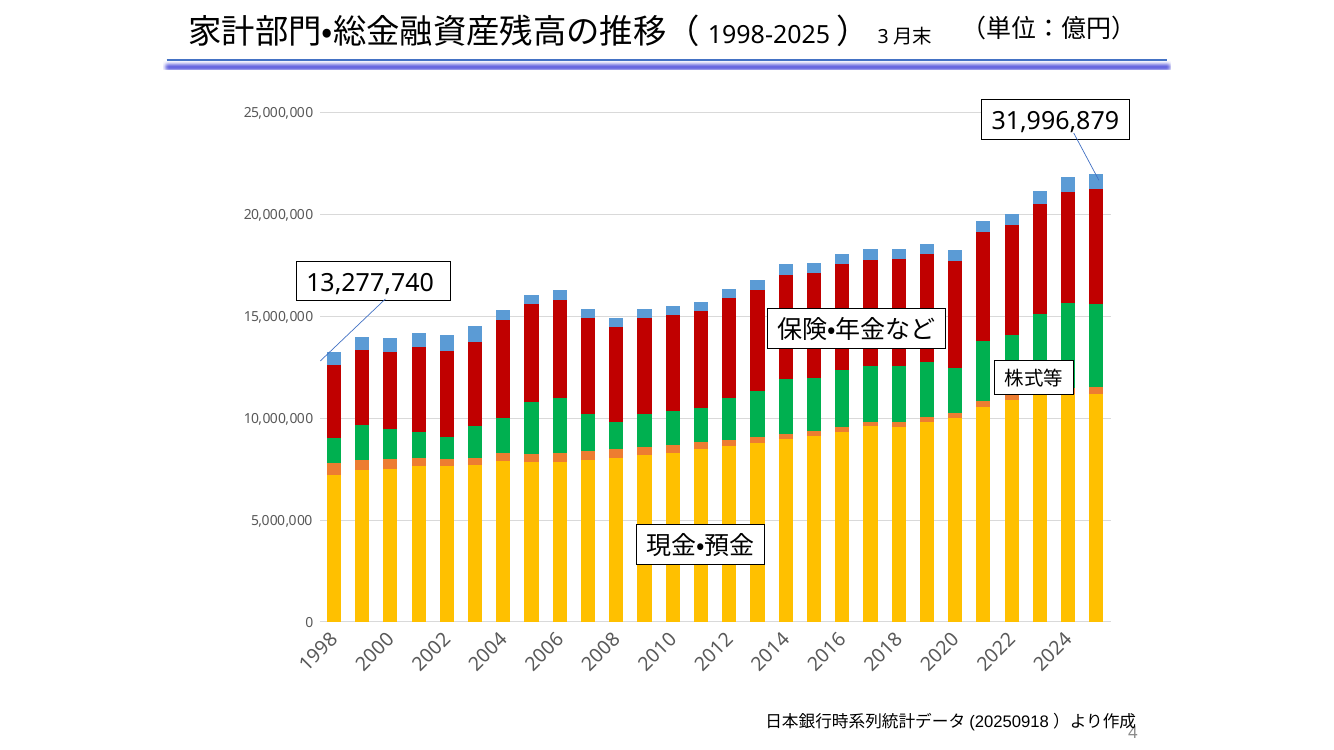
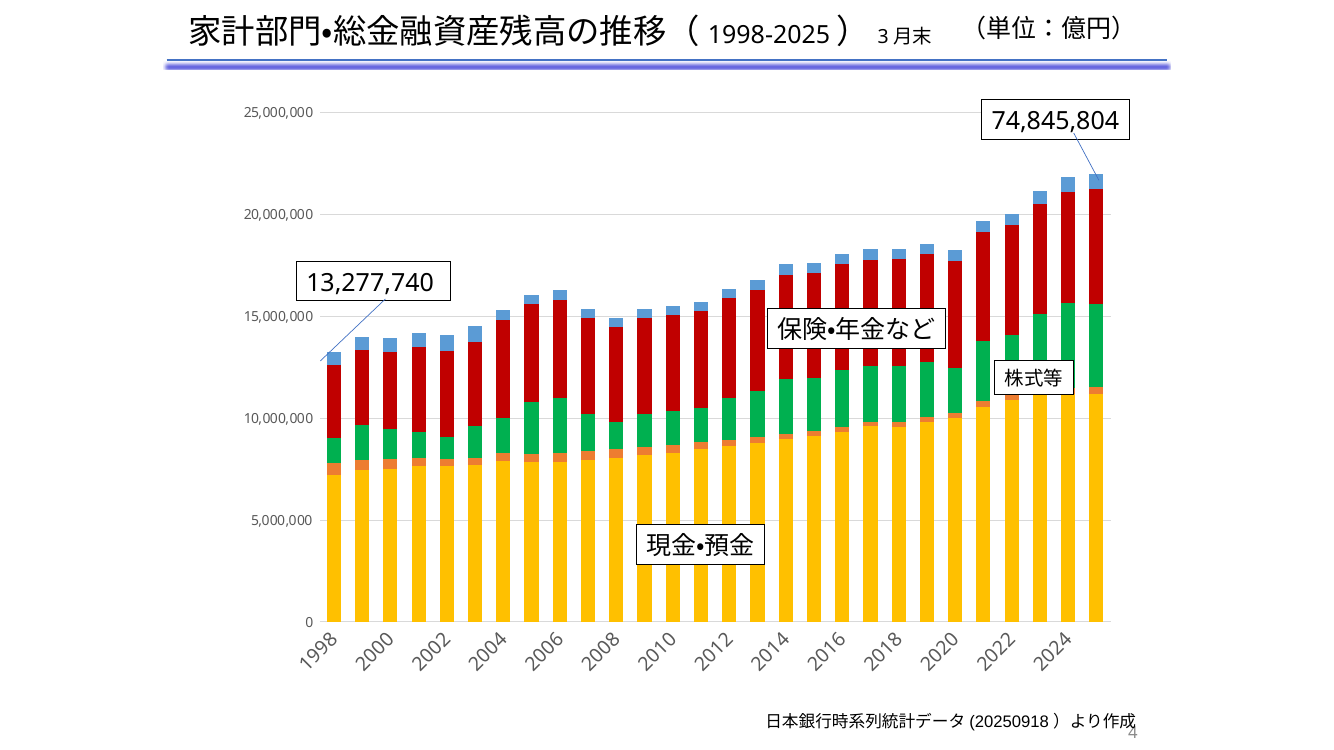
31,996,879: 31,996,879 -> 74,845,804 (1055, 121)
